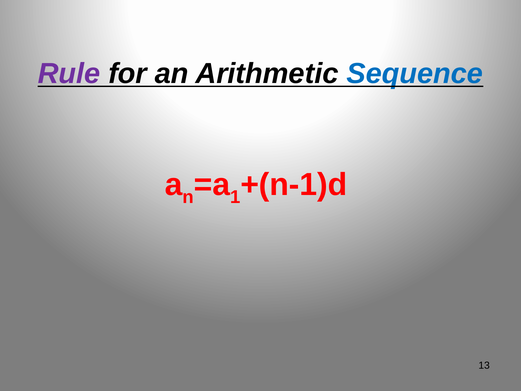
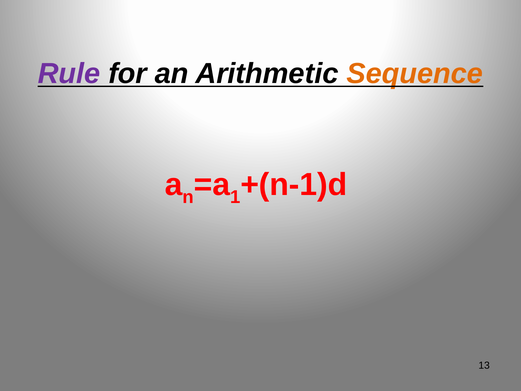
Sequence colour: blue -> orange (415, 74)
